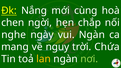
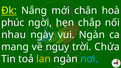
cùng: cùng -> chân (86, 11)
chen: chen -> phúc (13, 23)
nghe: nghe -> nhau (14, 35)
nơi colour: light green -> light blue (89, 59)
